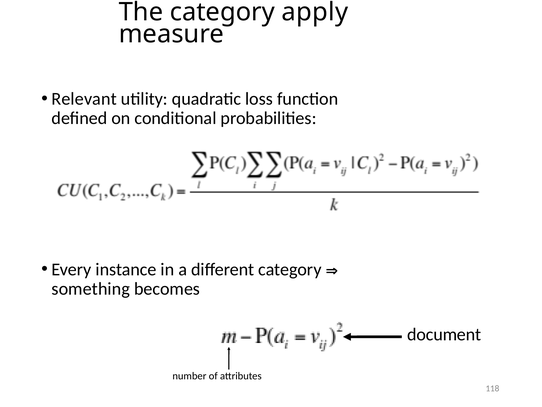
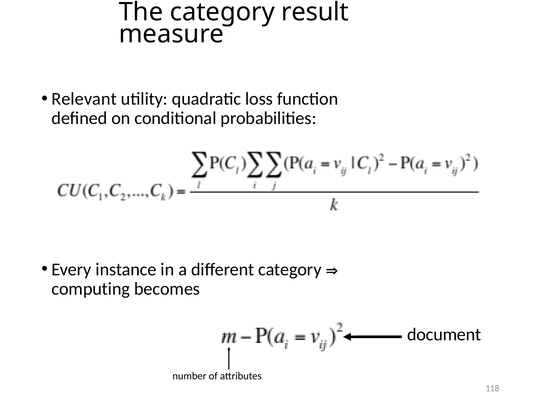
apply: apply -> result (315, 12)
something: something -> computing (91, 289)
